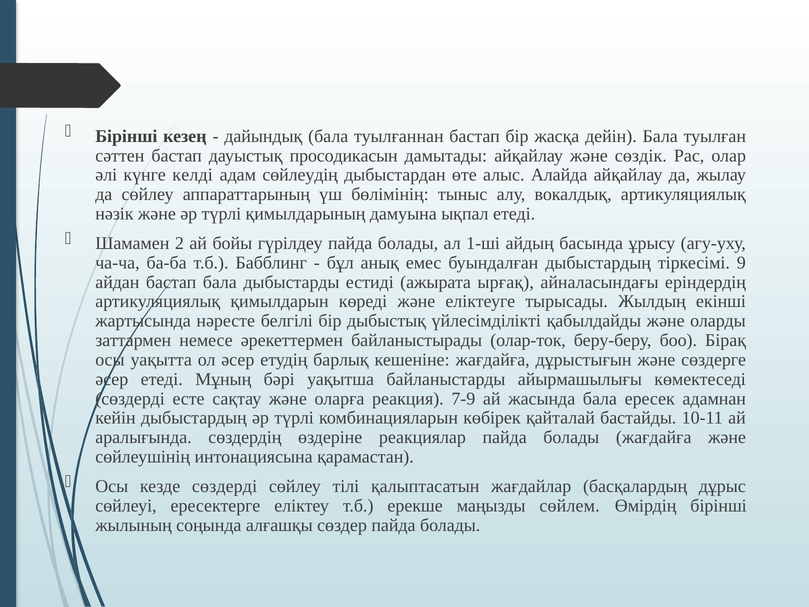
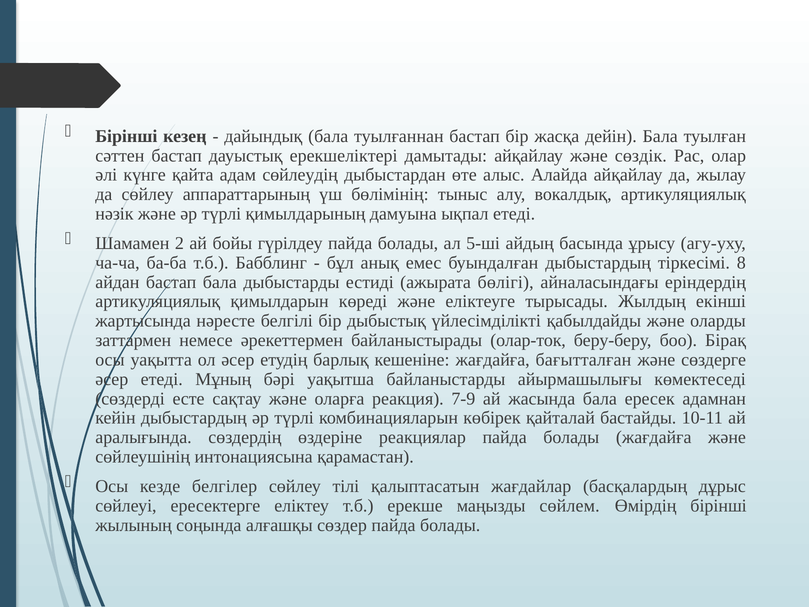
просодикасын: просодикасын -> ерекшеліктері (344, 156)
келді: келді -> қайта (193, 175)
1-ші: 1-ші -> 5-ші (483, 243)
9: 9 -> 8 (741, 263)
ырғақ: ырғақ -> бөлігі (506, 282)
дұрыстығын: дұрыстығын -> бағытталған (583, 360)
кезде сөздерді: сөздерді -> белгілер (225, 486)
